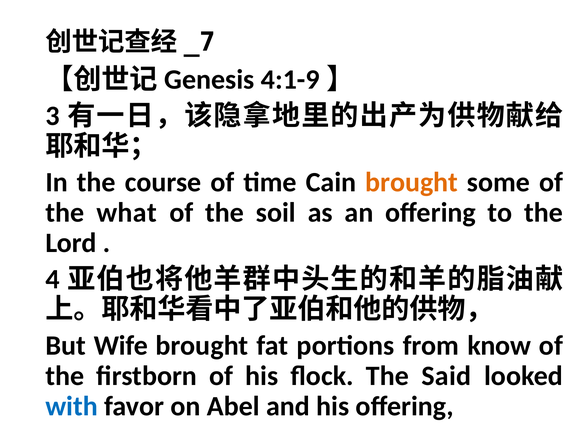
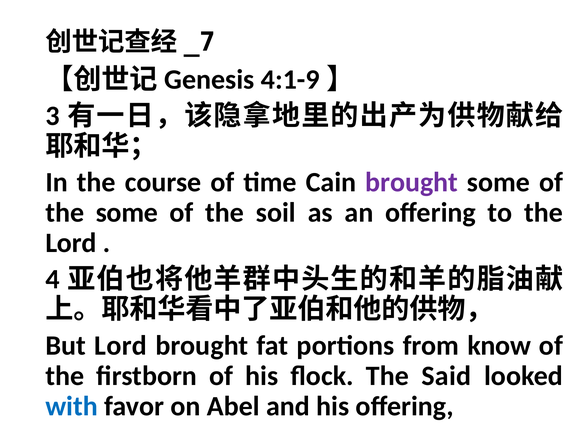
brought colour: orange -> purple (412, 182)
the what: what -> some (127, 213)
But Wife: Wife -> Lord (121, 346)
